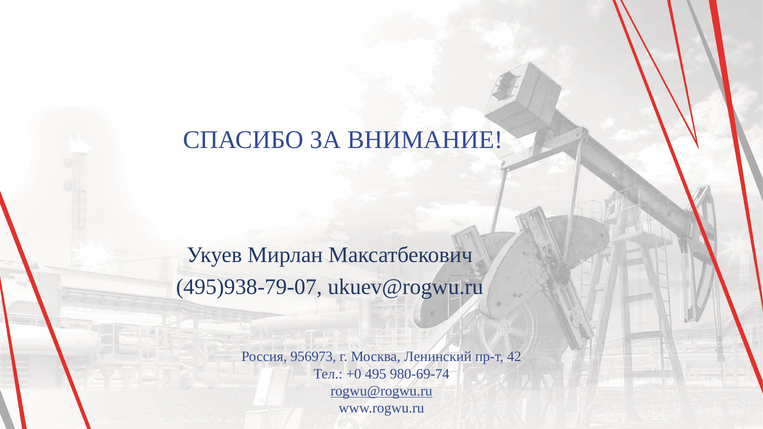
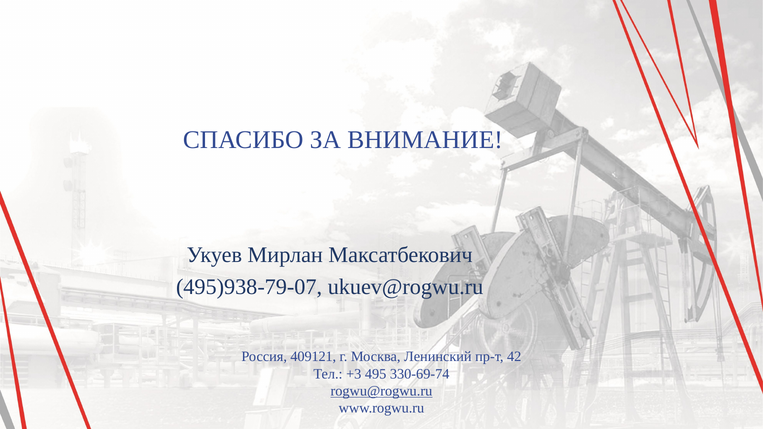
956973: 956973 -> 409121 (313, 357)
+0: +0 -> +3 (354, 374)
980-69-74: 980-69-74 -> 330-69-74 (420, 374)
